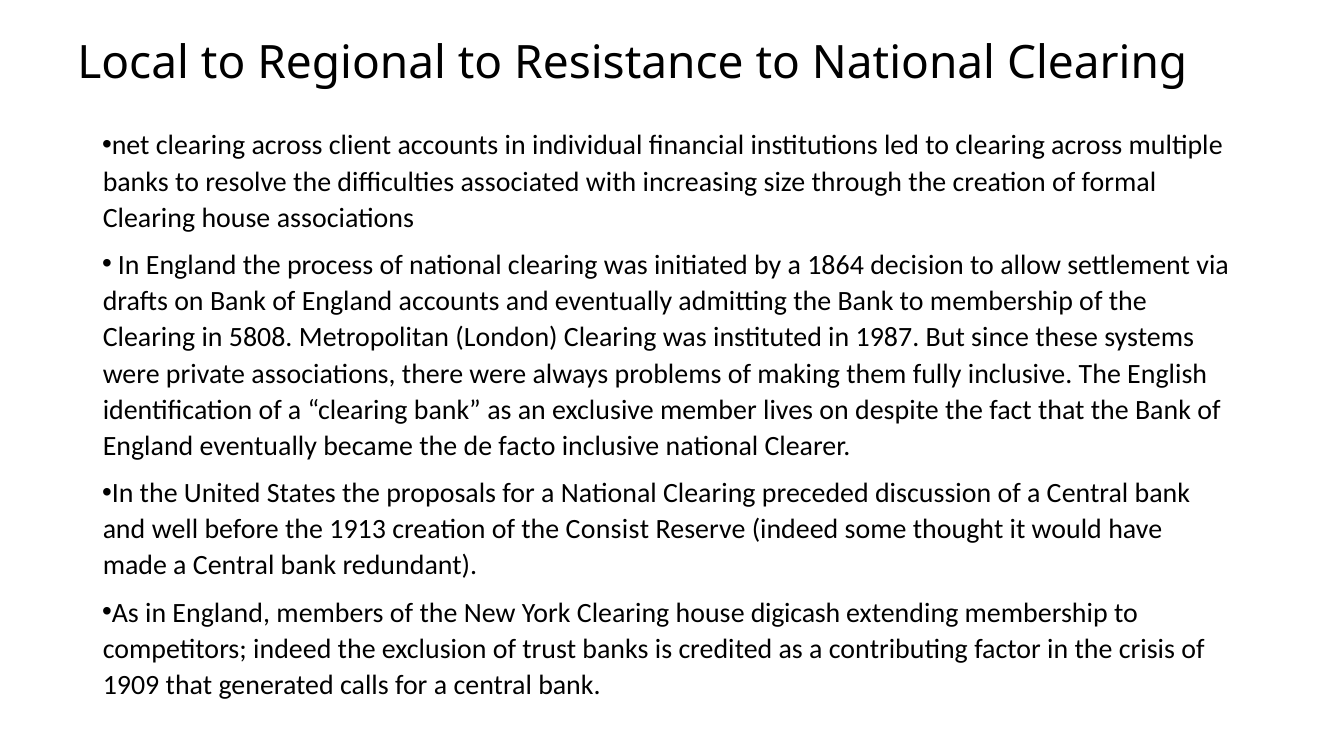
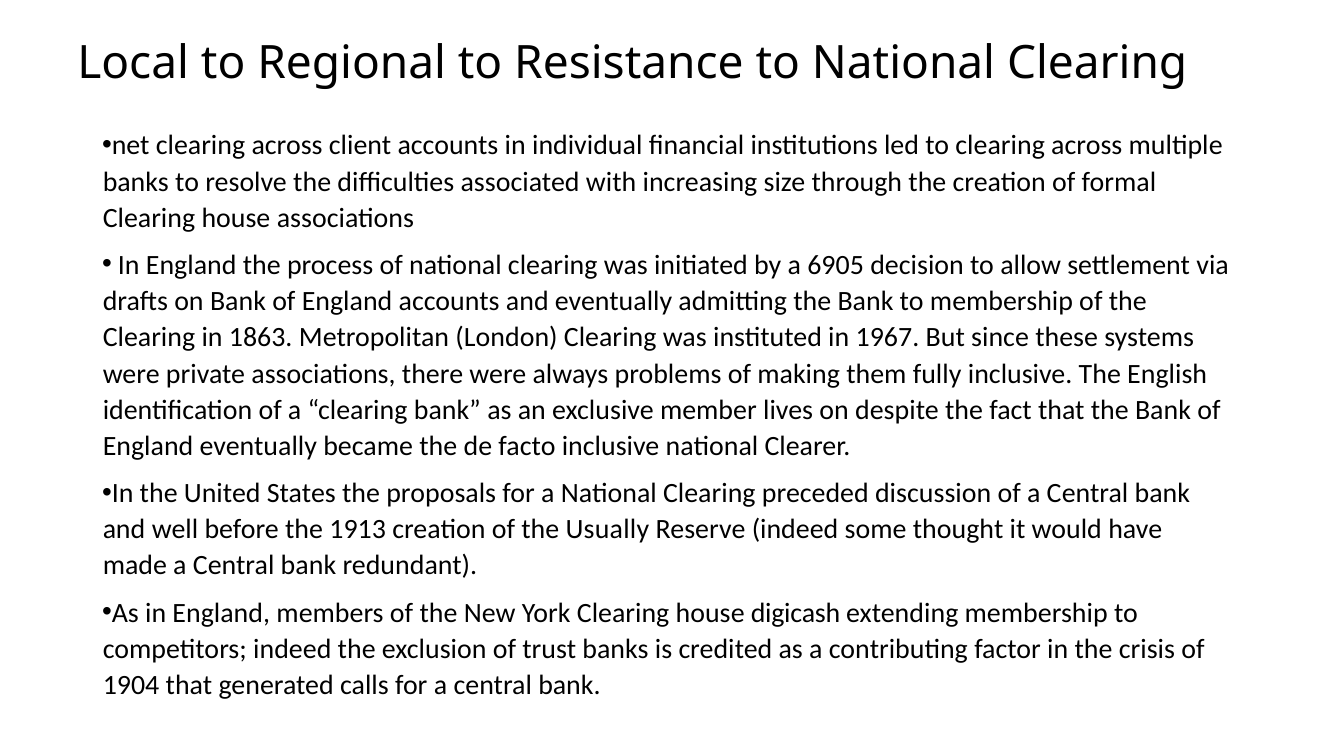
1864: 1864 -> 6905 (836, 265)
5808: 5808 -> 1863 (261, 338)
1987: 1987 -> 1967 (887, 338)
Consist: Consist -> Usually (607, 530)
1909: 1909 -> 1904 (131, 685)
